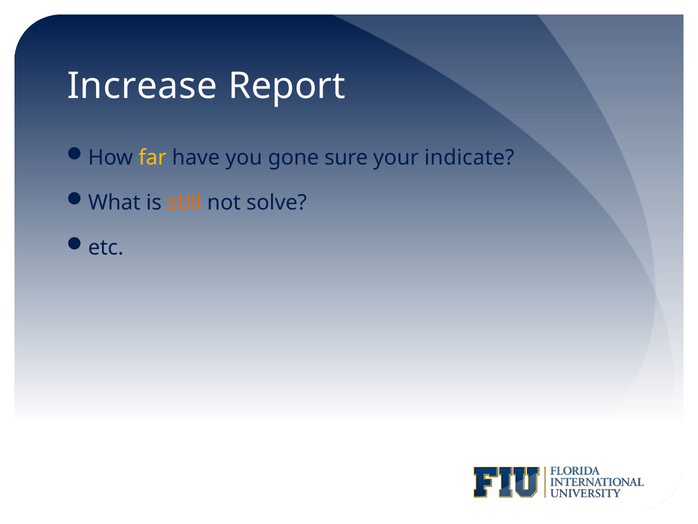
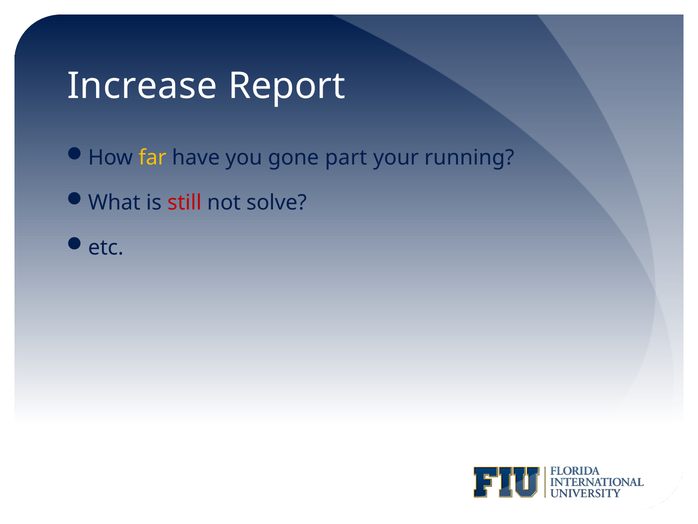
sure: sure -> part (346, 157)
indicate: indicate -> running (469, 157)
still colour: orange -> red (185, 202)
